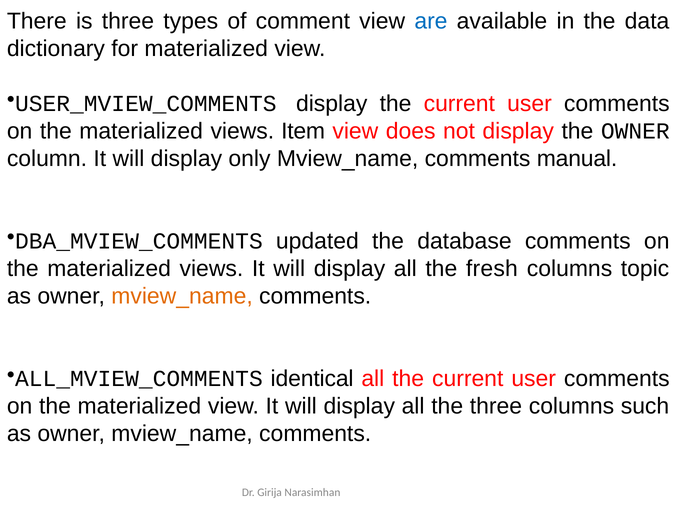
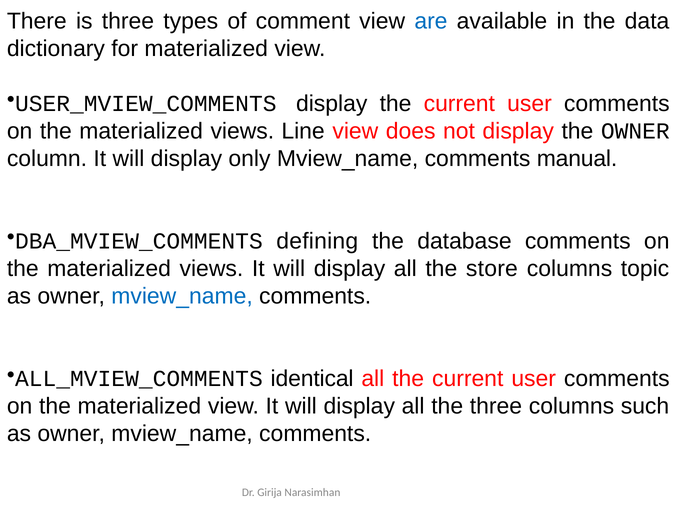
Item: Item -> Line (303, 131)
updated: updated -> defining (317, 241)
fresh: fresh -> store (492, 269)
mview_name colour: orange -> blue (182, 296)
